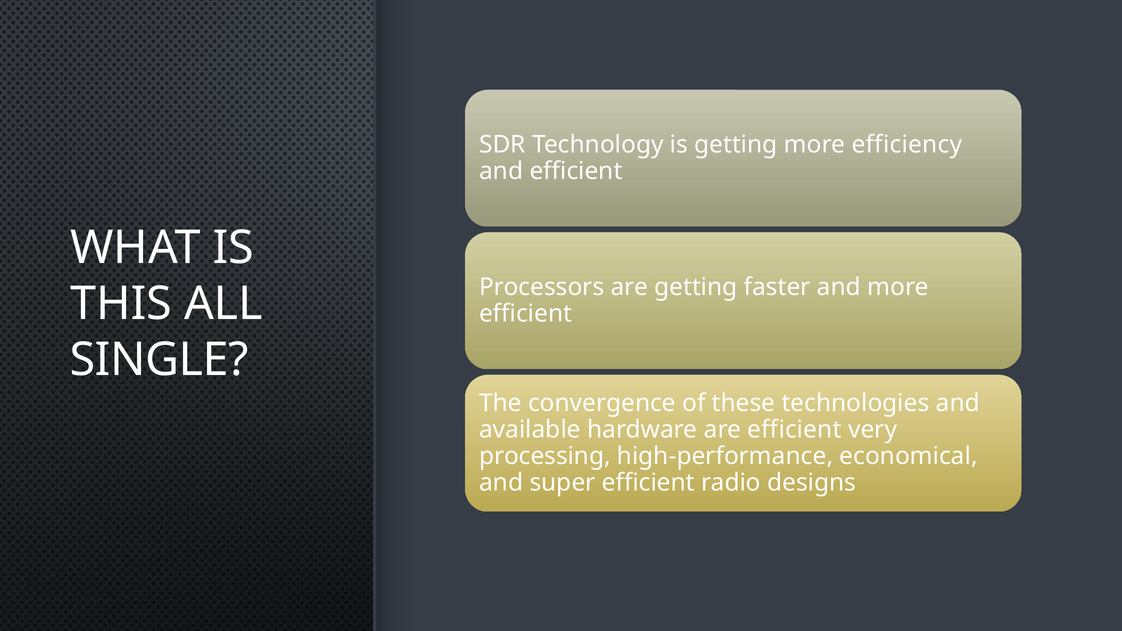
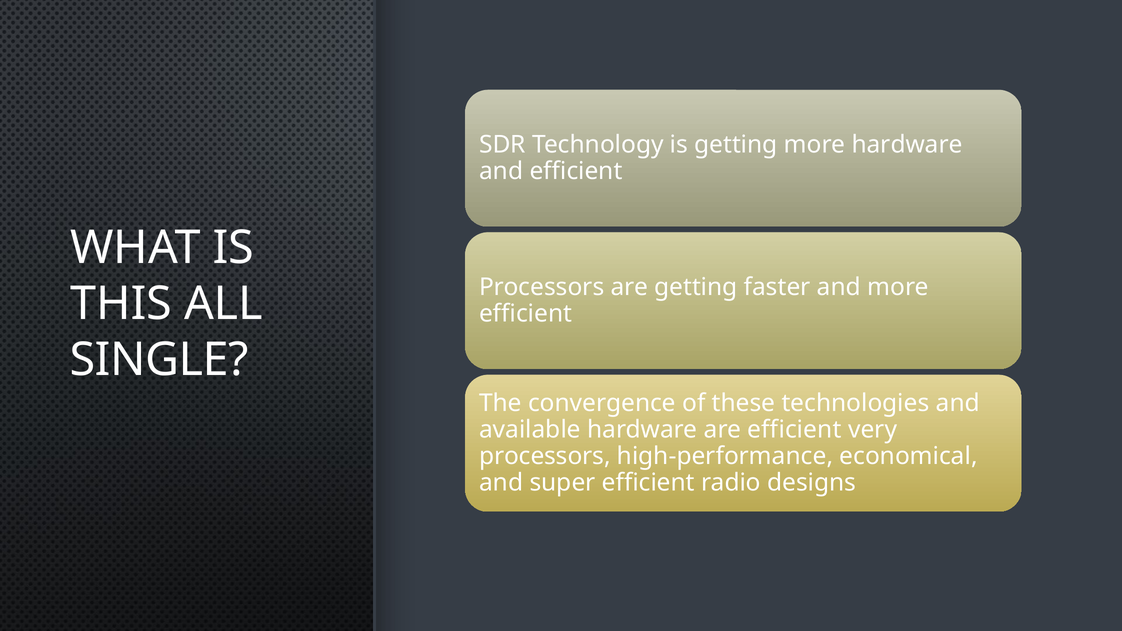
more efficiency: efficiency -> hardware (907, 145)
processing: processing -> processors (545, 456)
